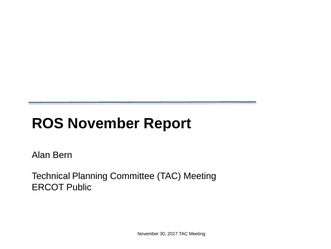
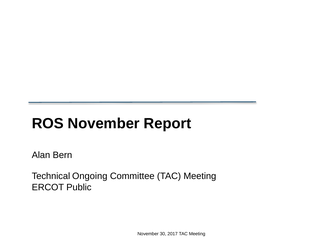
Planning: Planning -> Ongoing (90, 176)
